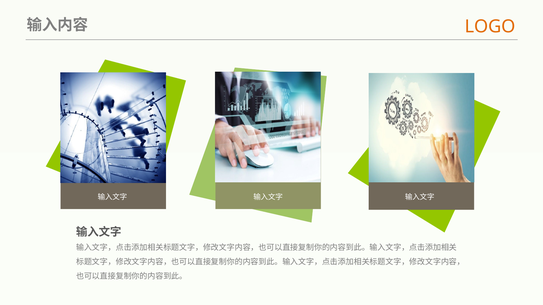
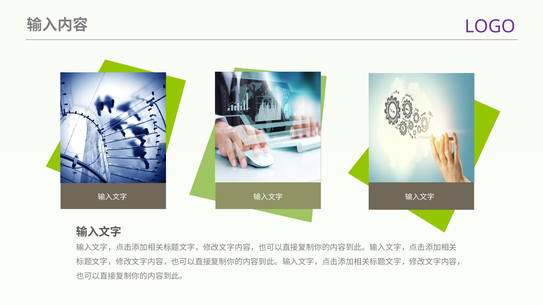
LOGO colour: orange -> purple (490, 26)
